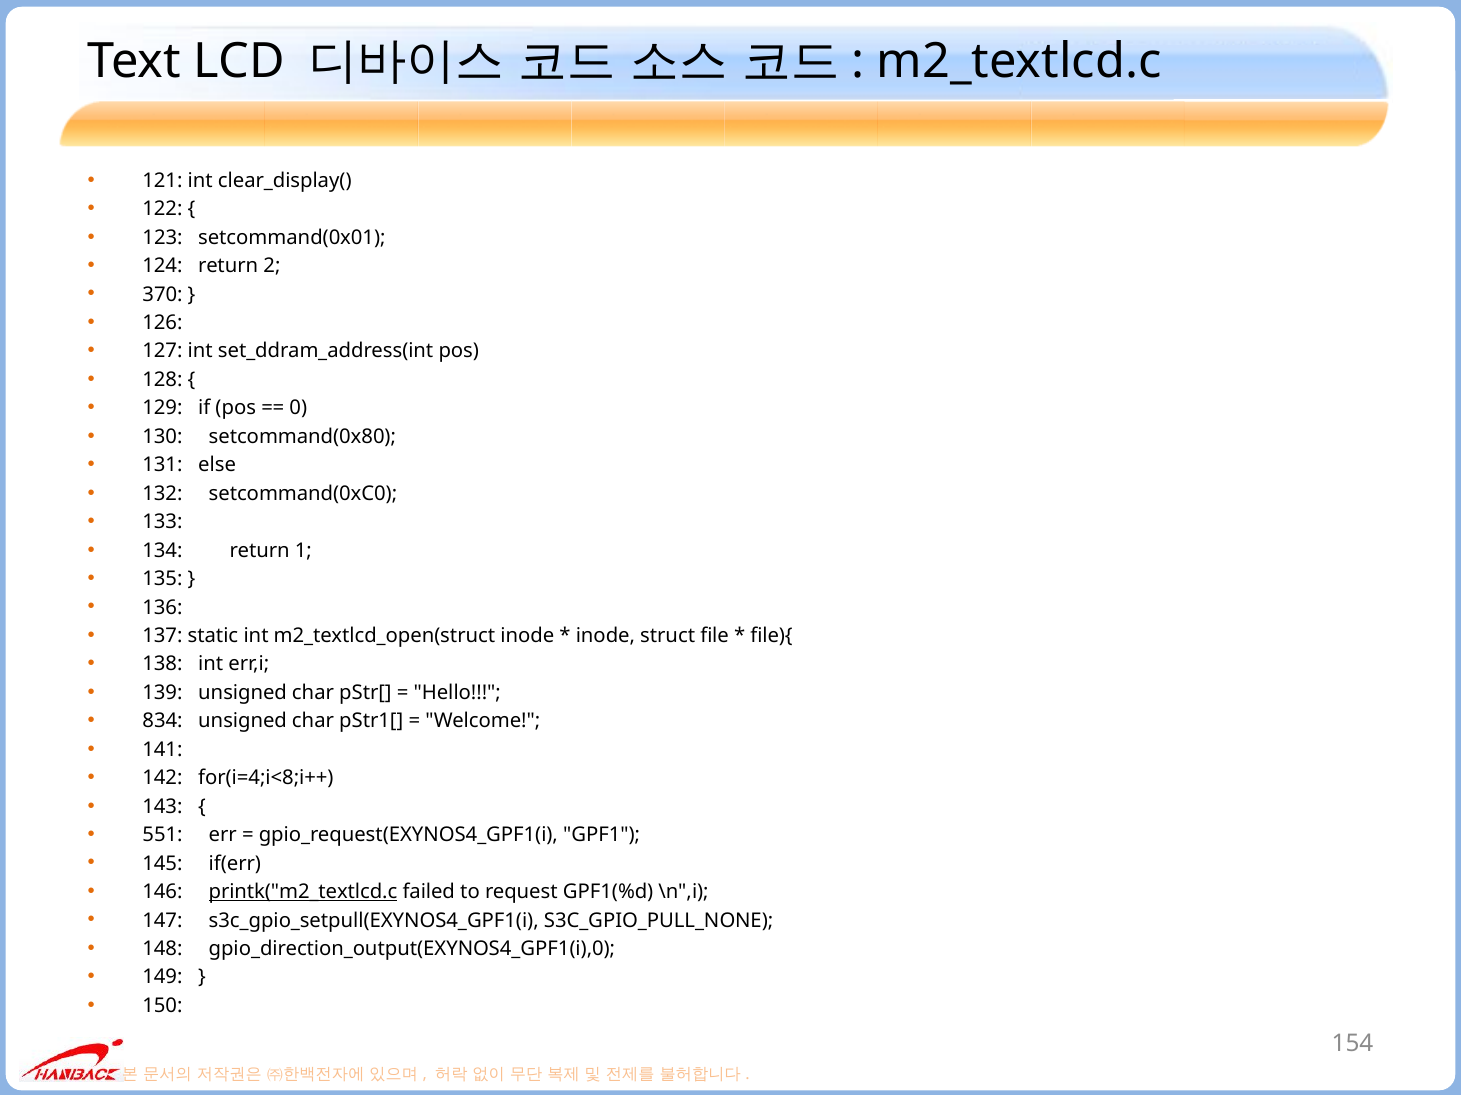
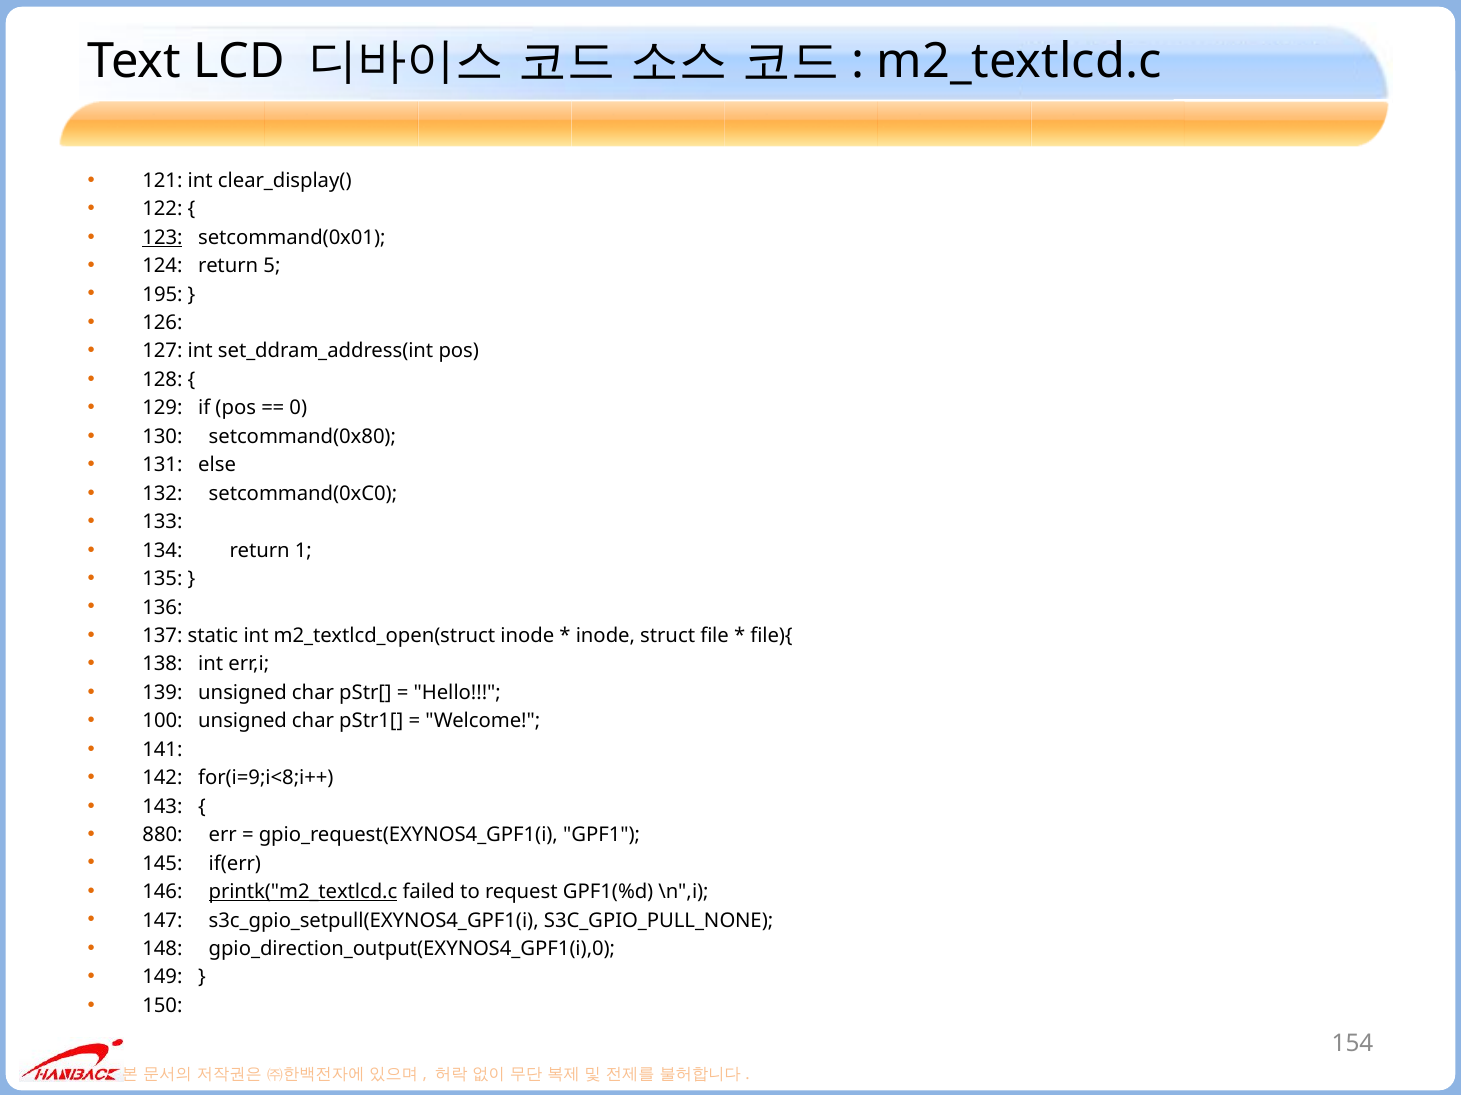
123 underline: none -> present (163, 238)
2: 2 -> 5 (272, 266)
370: 370 -> 195 (163, 295)
834: 834 -> 100 (163, 722)
for(i=4;i<8;i++: for(i=4;i<8;i++ -> for(i=9;i<8;i++ (266, 779)
551: 551 -> 880 (163, 836)
